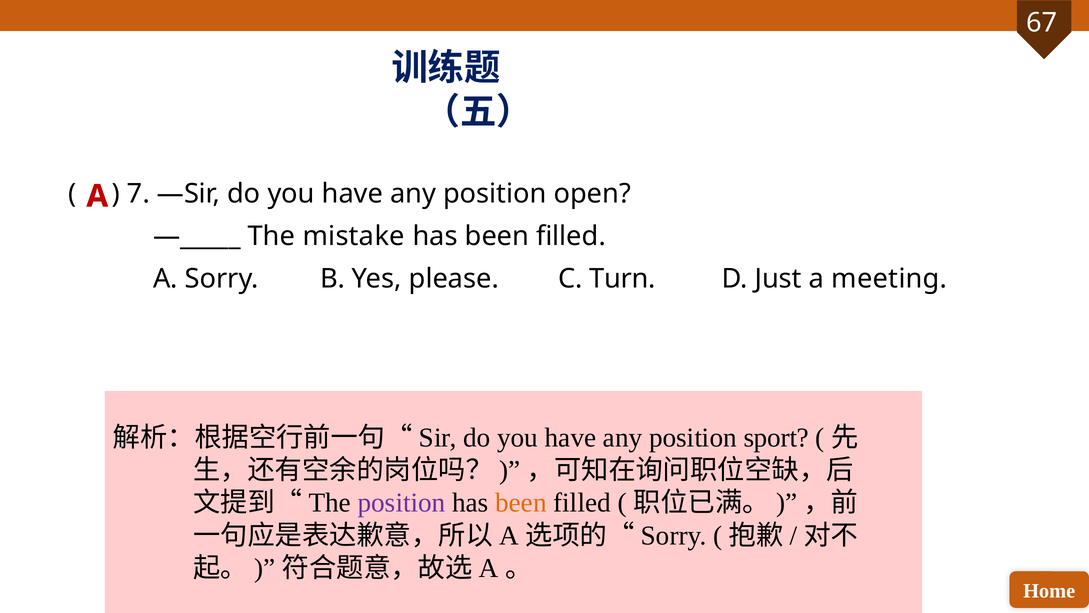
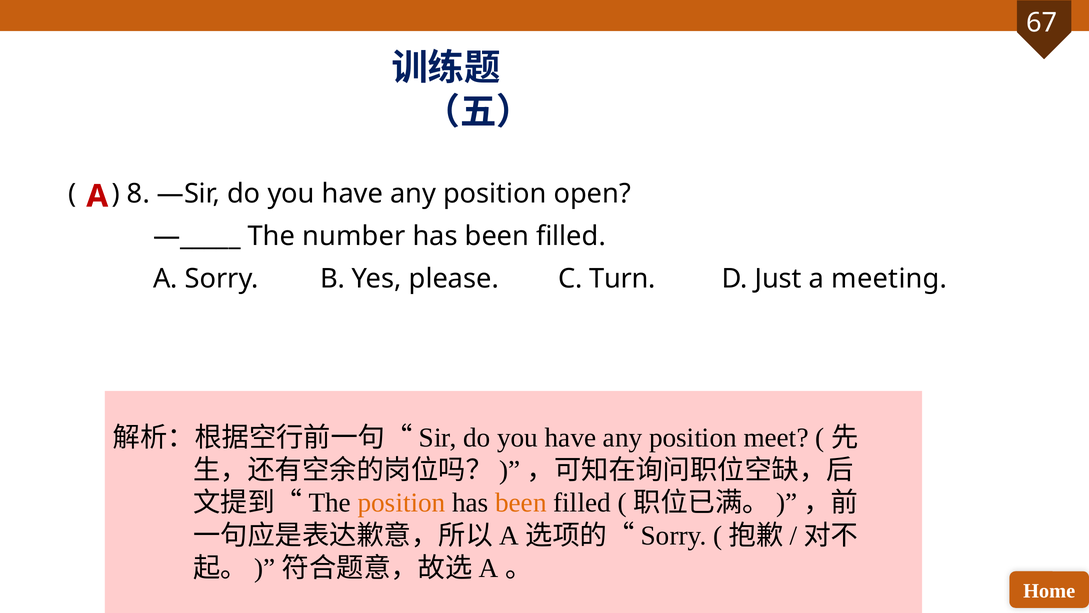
7: 7 -> 8 (138, 193)
mistake: mistake -> number (354, 236)
sport: sport -> meet (776, 437)
position colour: purple -> orange (402, 503)
